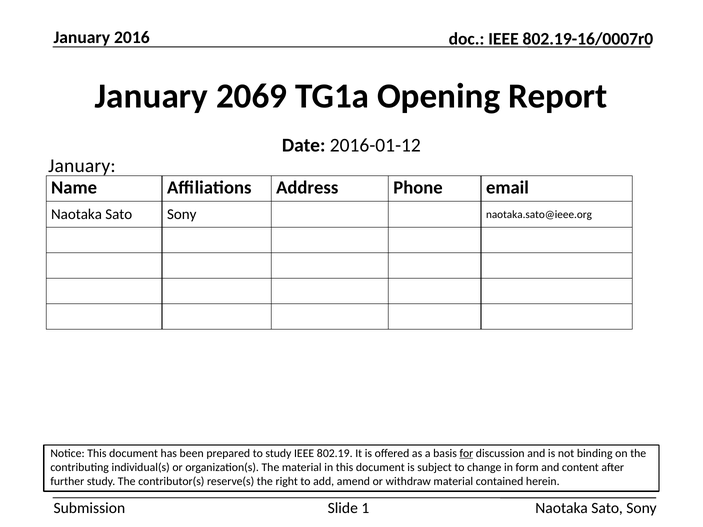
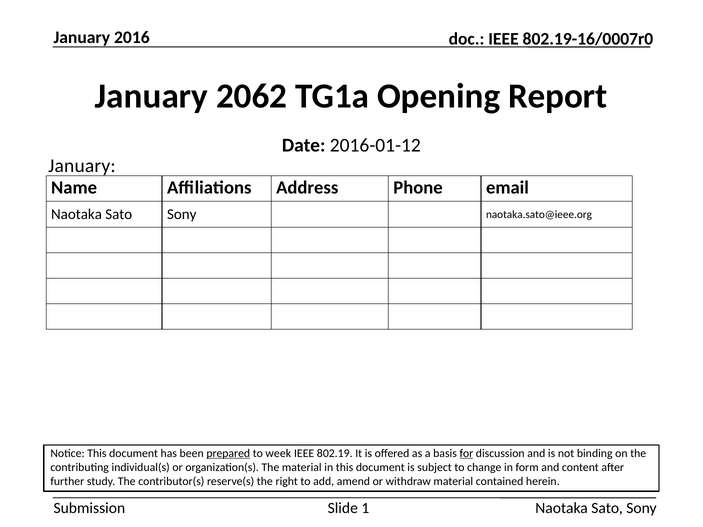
2069: 2069 -> 2062 (252, 96)
prepared underline: none -> present (228, 453)
to study: study -> week (278, 453)
